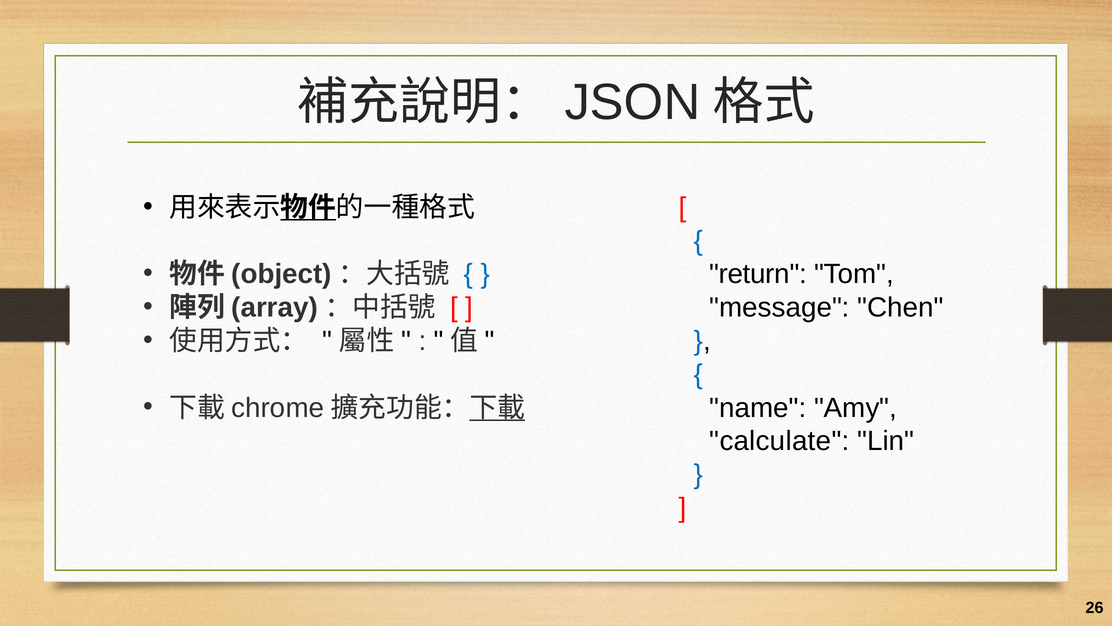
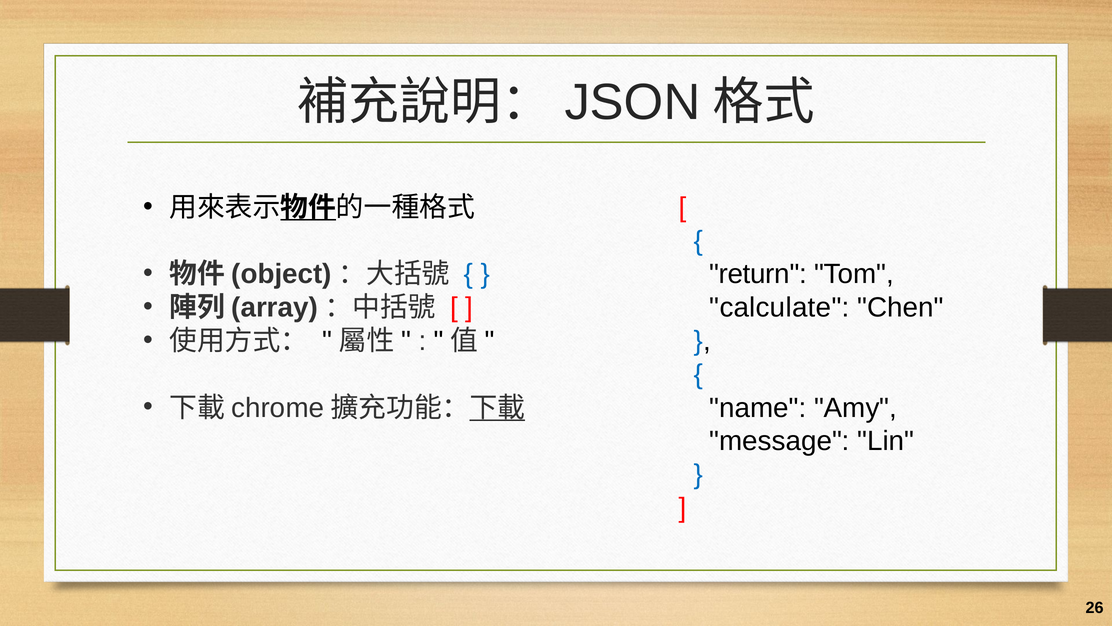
message: message -> calculate (779, 307)
calculate: calculate -> message (779, 441)
